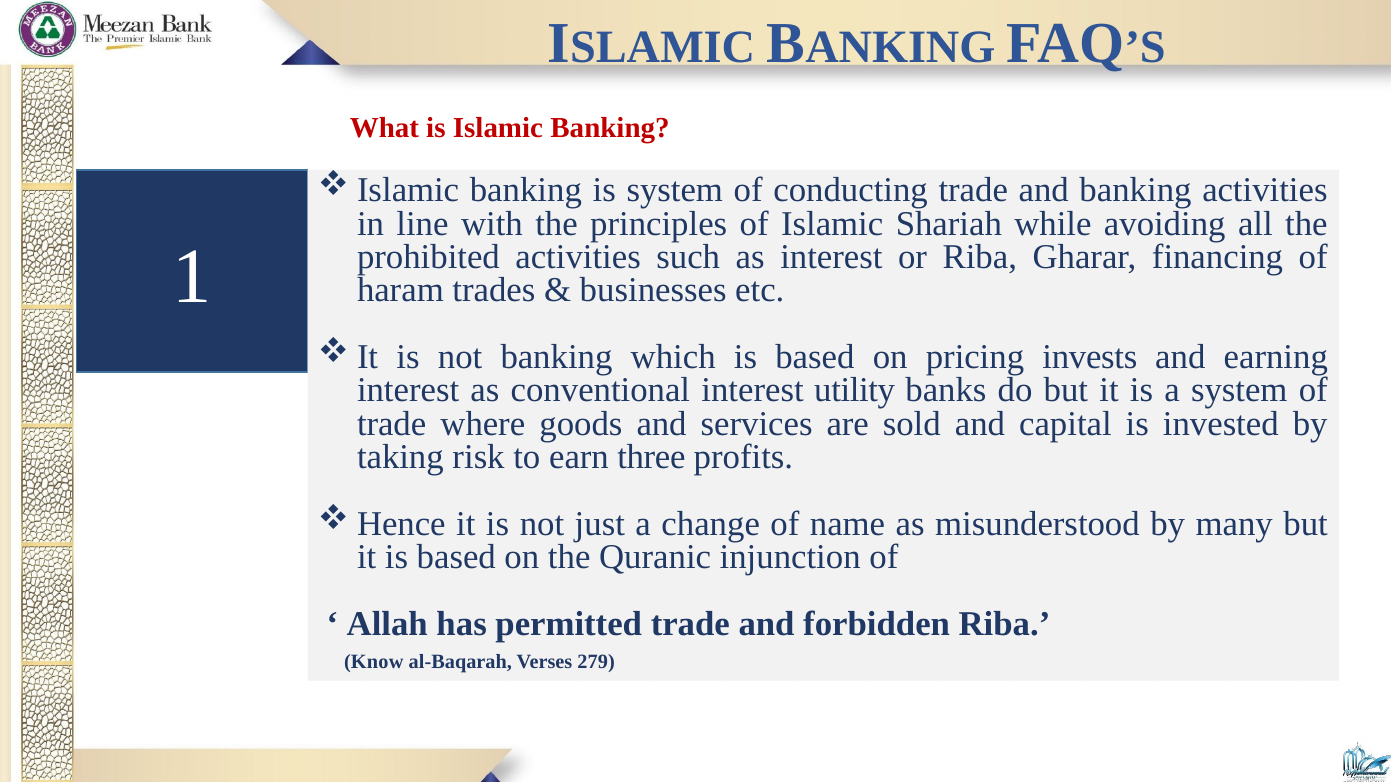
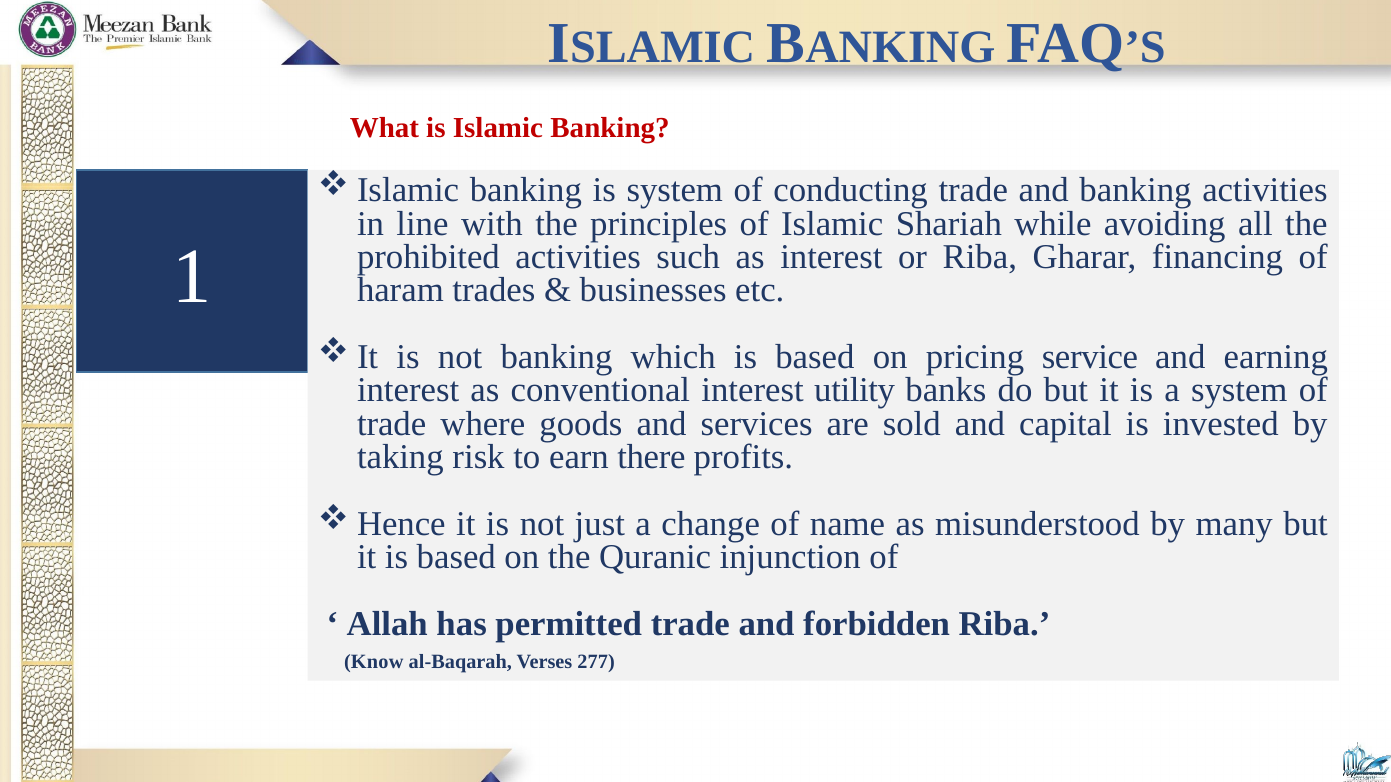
invests: invests -> service (1090, 357)
three: three -> there (651, 457)
279: 279 -> 277 (596, 662)
